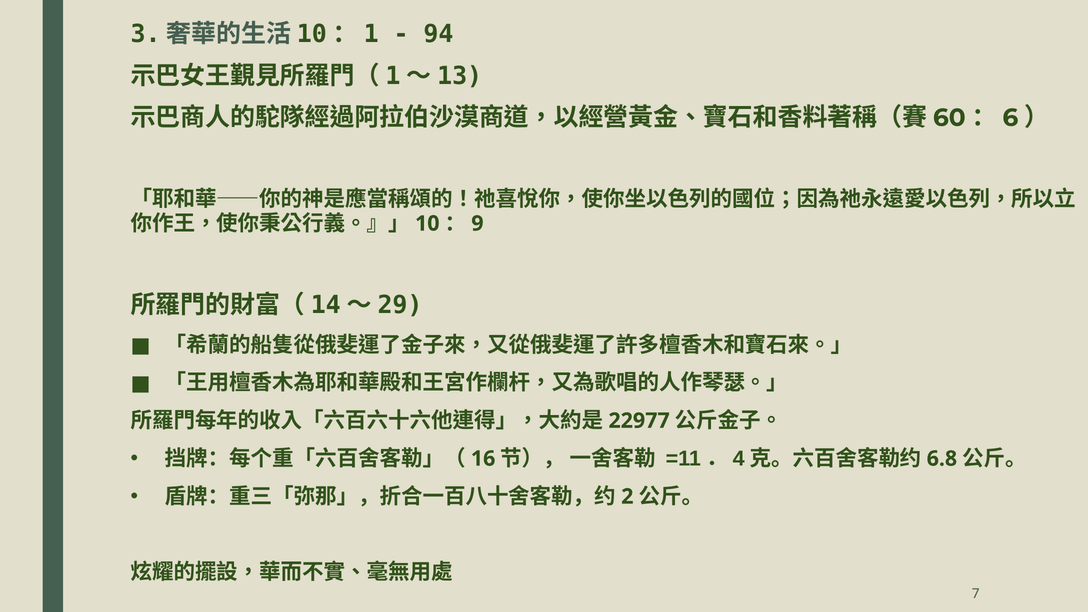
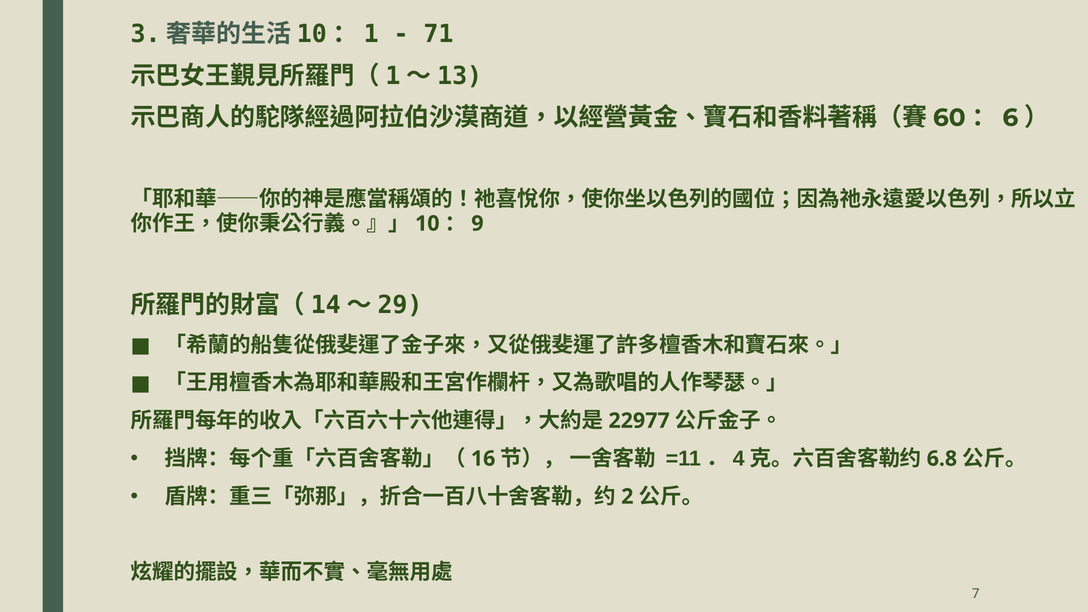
94: 94 -> 71 (438, 34)
